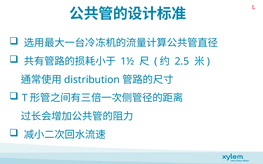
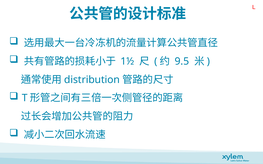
2.5: 2.5 -> 9.5 (182, 61)
